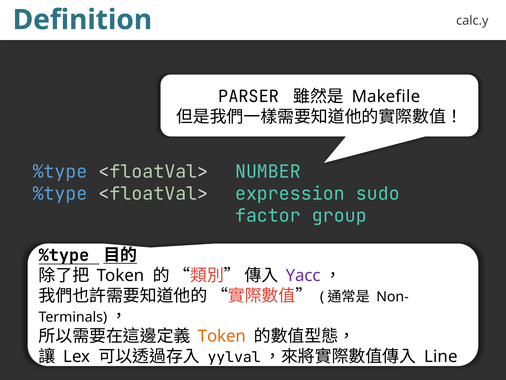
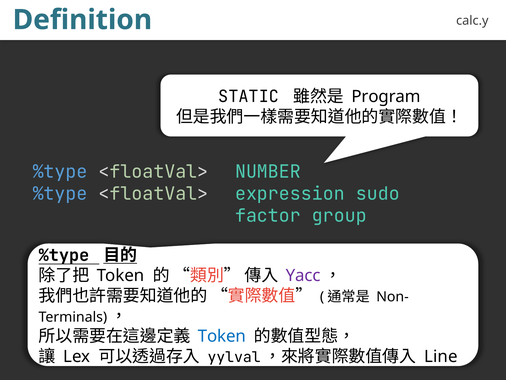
PARSER: PARSER -> STATIC (249, 96)
Makefile: Makefile -> Program (386, 96)
Token colour: orange -> blue (222, 336)
